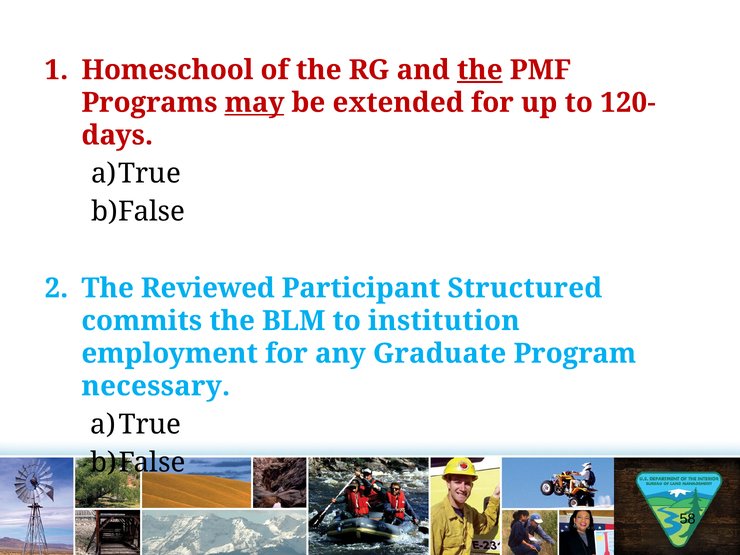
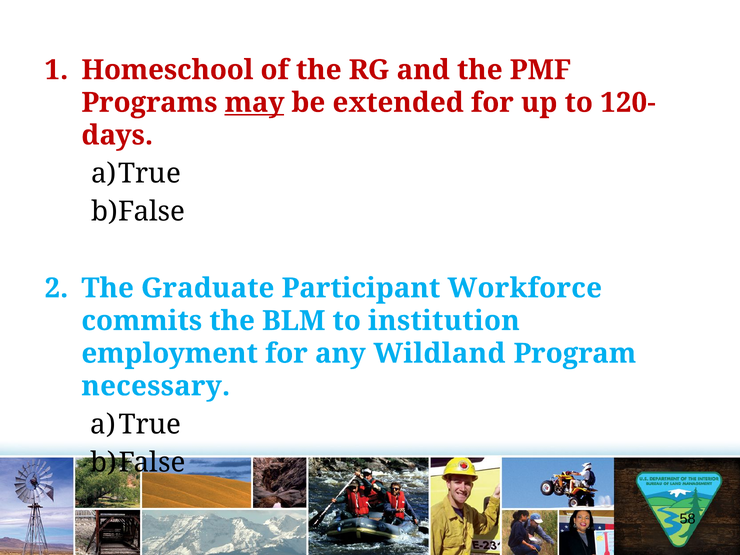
the underline: present -> none (480, 70)
Reviewed: Reviewed -> Graduate (208, 288)
Structured: Structured -> Workforce (525, 288)
Graduate: Graduate -> Wildland (439, 354)
